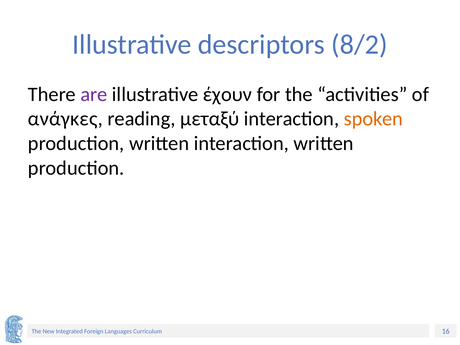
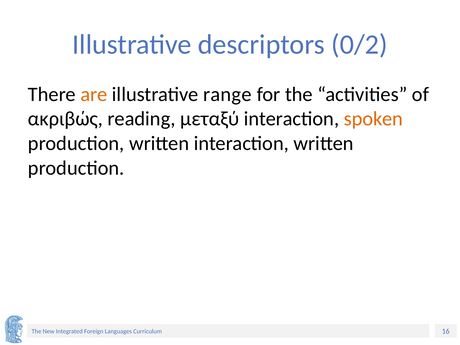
8/2: 8/2 -> 0/2 (359, 45)
are colour: purple -> orange (94, 94)
έχουν: έχουν -> range (227, 94)
ανάγκες: ανάγκες -> ακριβώς (65, 119)
